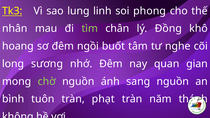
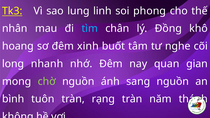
tìm colour: light green -> light blue (90, 29)
ngồi: ngồi -> xinh (88, 46)
sương: sương -> nhanh (47, 64)
phạt: phạt -> rạng (103, 99)
